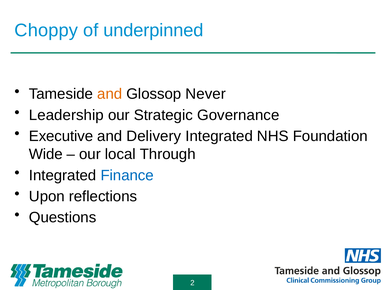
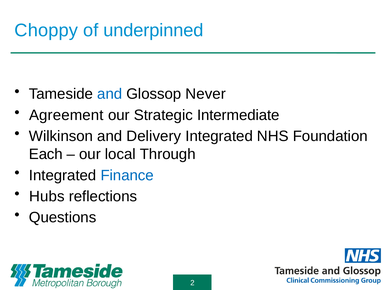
and colour: orange -> blue (110, 94)
Leadership: Leadership -> Agreement (66, 115)
Governance: Governance -> Intermediate (238, 115)
Executive: Executive -> Wilkinson (61, 136)
Wide: Wide -> Each (46, 154)
Upon: Upon -> Hubs (47, 196)
